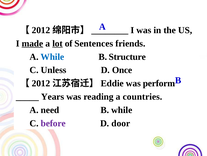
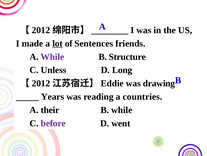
made underline: present -> none (32, 43)
While colour: blue -> purple (52, 57)
Once: Once -> Long (122, 70)
perform: perform -> drawing (159, 83)
need: need -> their (50, 110)
door: door -> went (121, 123)
